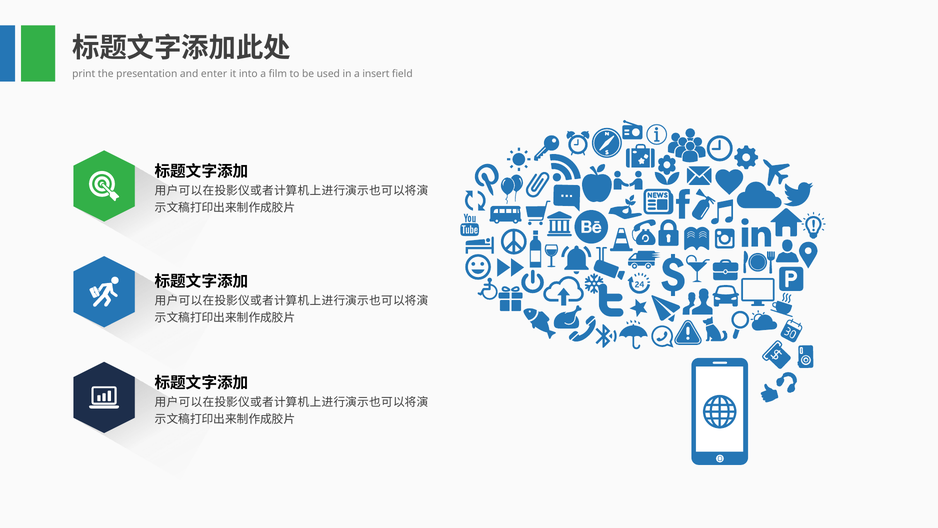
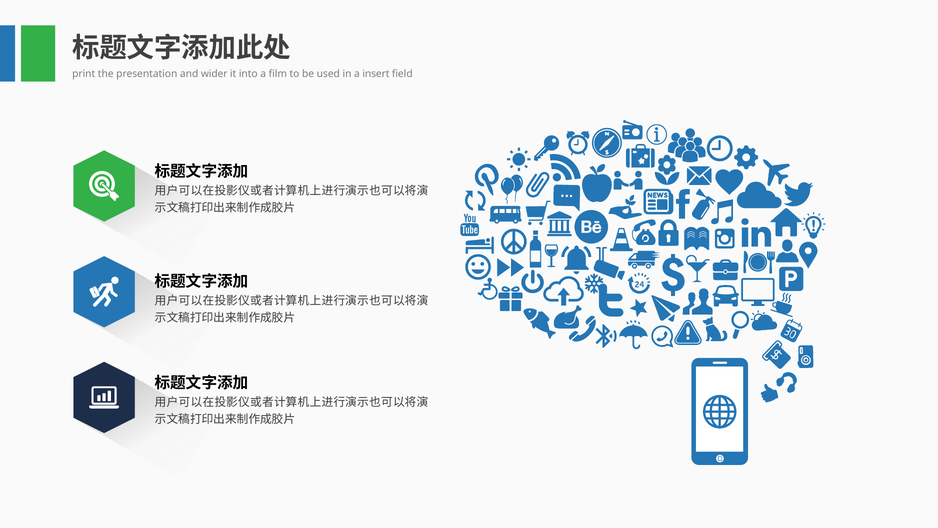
enter: enter -> wider (214, 74)
